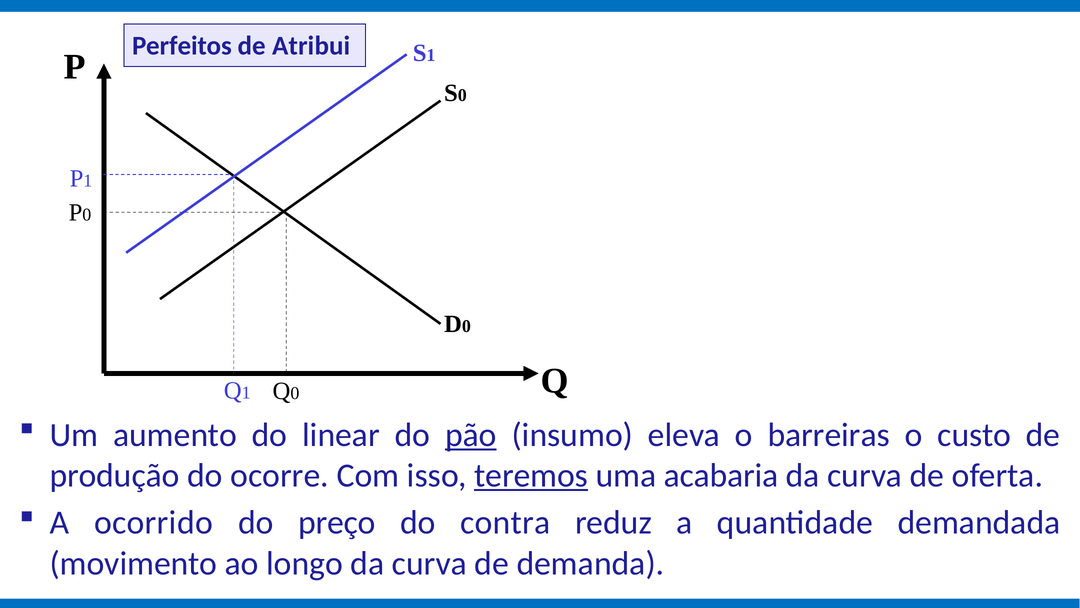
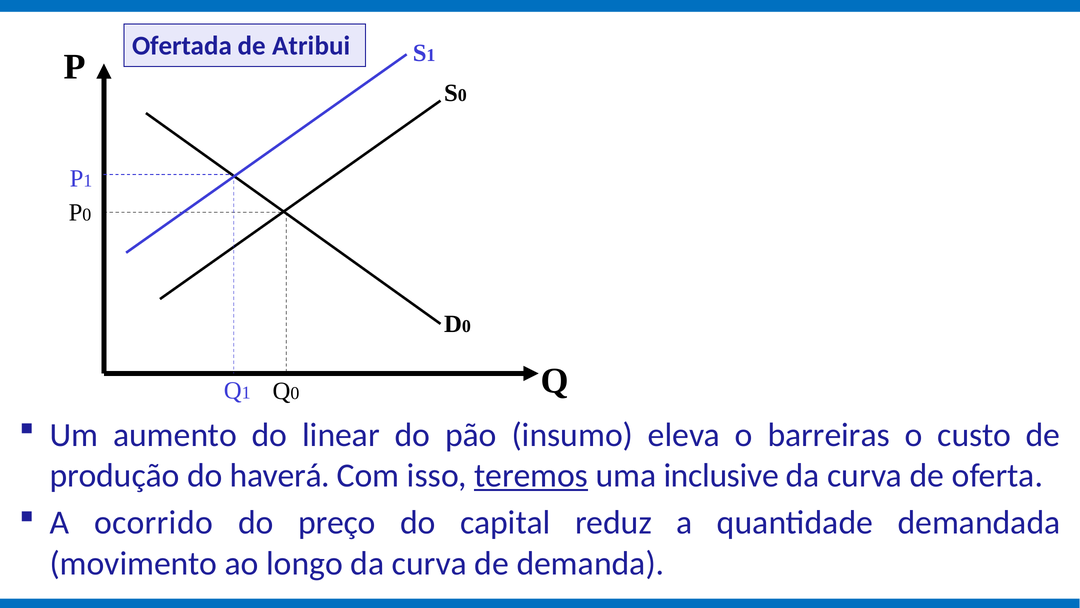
Perfeitos: Perfeitos -> Ofertada (182, 46)
pão underline: present -> none (471, 435)
ocorre: ocorre -> haverá (280, 475)
acabaria: acabaria -> inclusive (721, 475)
contra: contra -> capital (505, 522)
